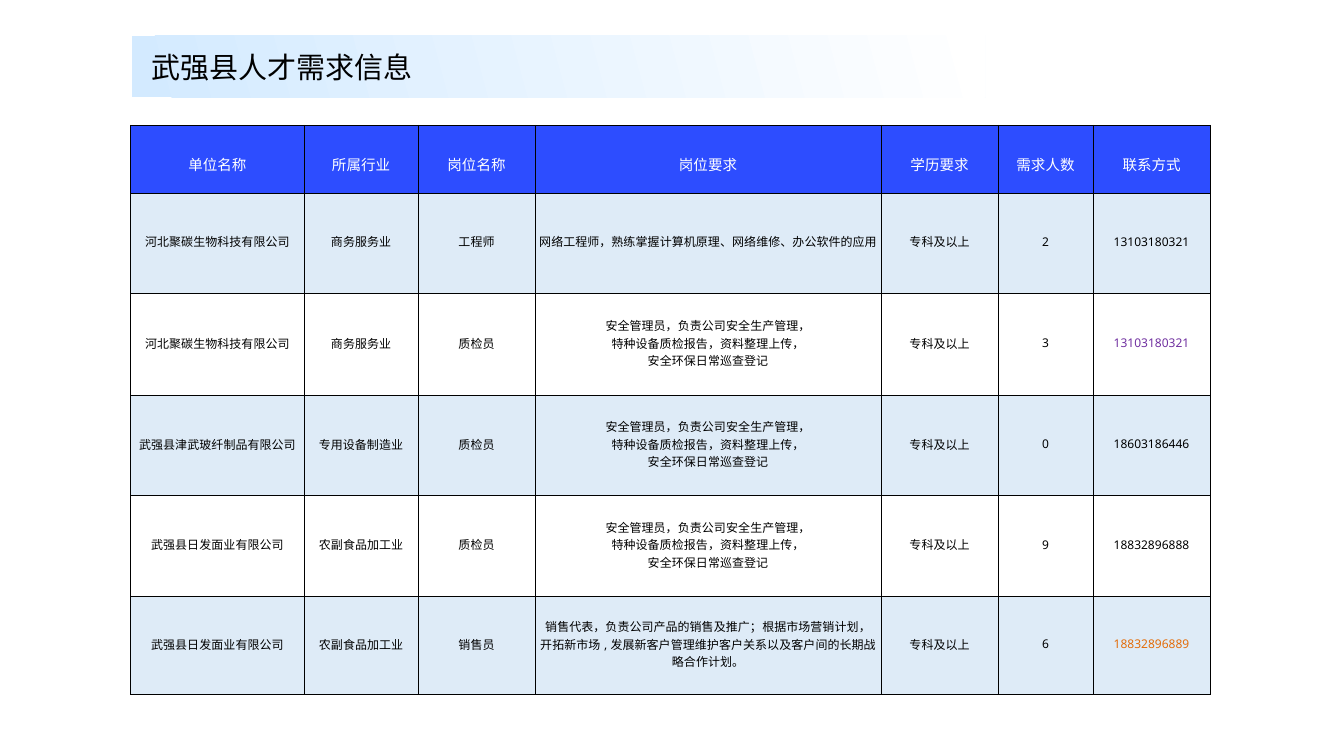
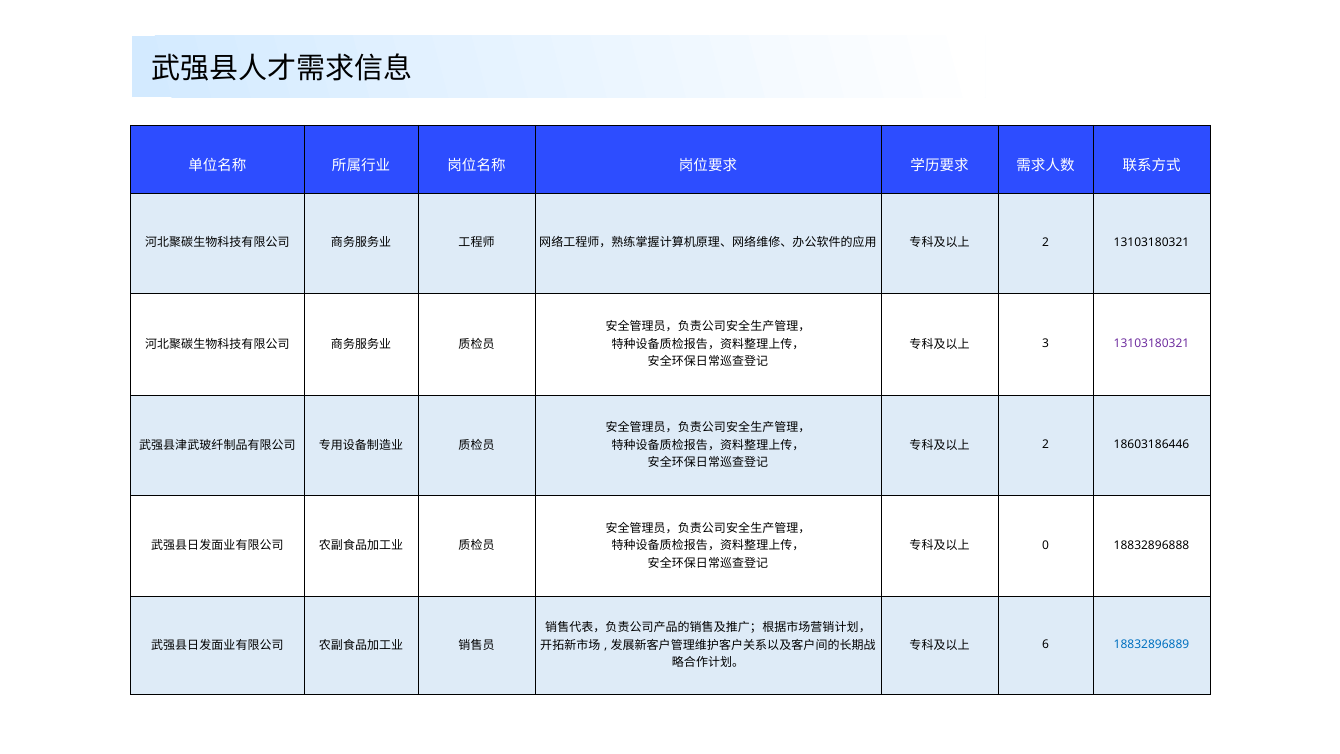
0: 0 -> 2 (1046, 445)
9: 9 -> 0 (1046, 545)
18832896889 colour: orange -> blue (1151, 644)
